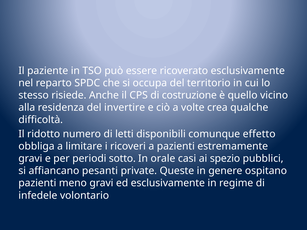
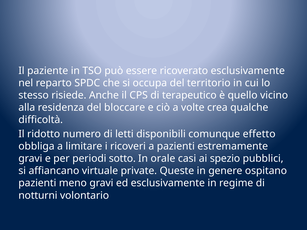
costruzione: costruzione -> terapeutico (189, 95)
invertire: invertire -> bloccare (125, 108)
pesanti: pesanti -> virtuale (100, 171)
infedele: infedele -> notturni (38, 196)
